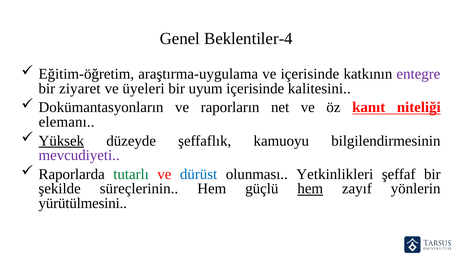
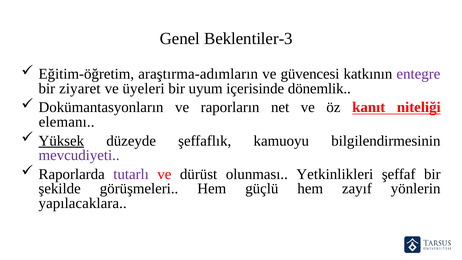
Beklentiler-4: Beklentiler-4 -> Beklentiler-3 (248, 39)
araştırma-uygulama: araştırma-uygulama -> araştırma-adımların (198, 74)
ve içerisinde: içerisinde -> güvencesi (310, 74)
kalitesini: kalitesini -> dönemlik (319, 88)
tutarlı colour: green -> purple (131, 174)
dürüst colour: blue -> black (199, 174)
süreçlerinin: süreçlerinin -> görüşmeleri (139, 189)
hem underline: present -> none (310, 189)
yürütülmesini: yürütülmesini -> yapılacaklara (83, 203)
